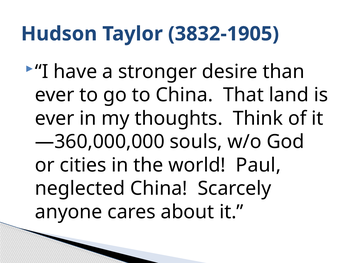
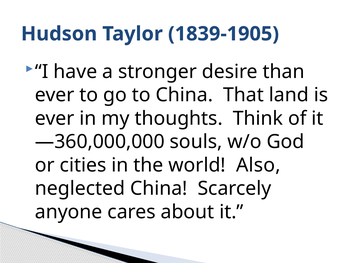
3832-1905: 3832-1905 -> 1839-1905 (224, 34)
Paul: Paul -> Also (258, 165)
